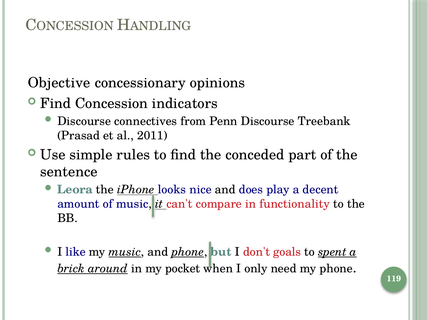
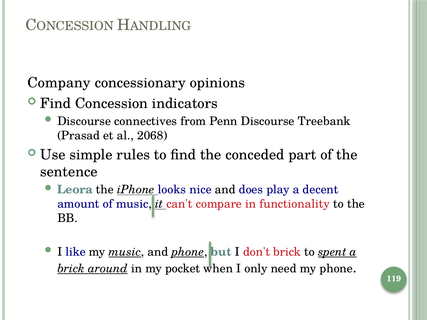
Objective: Objective -> Company (59, 83)
2011: 2011 -> 2068 (152, 136)
don't goals: goals -> brick (287, 252)
